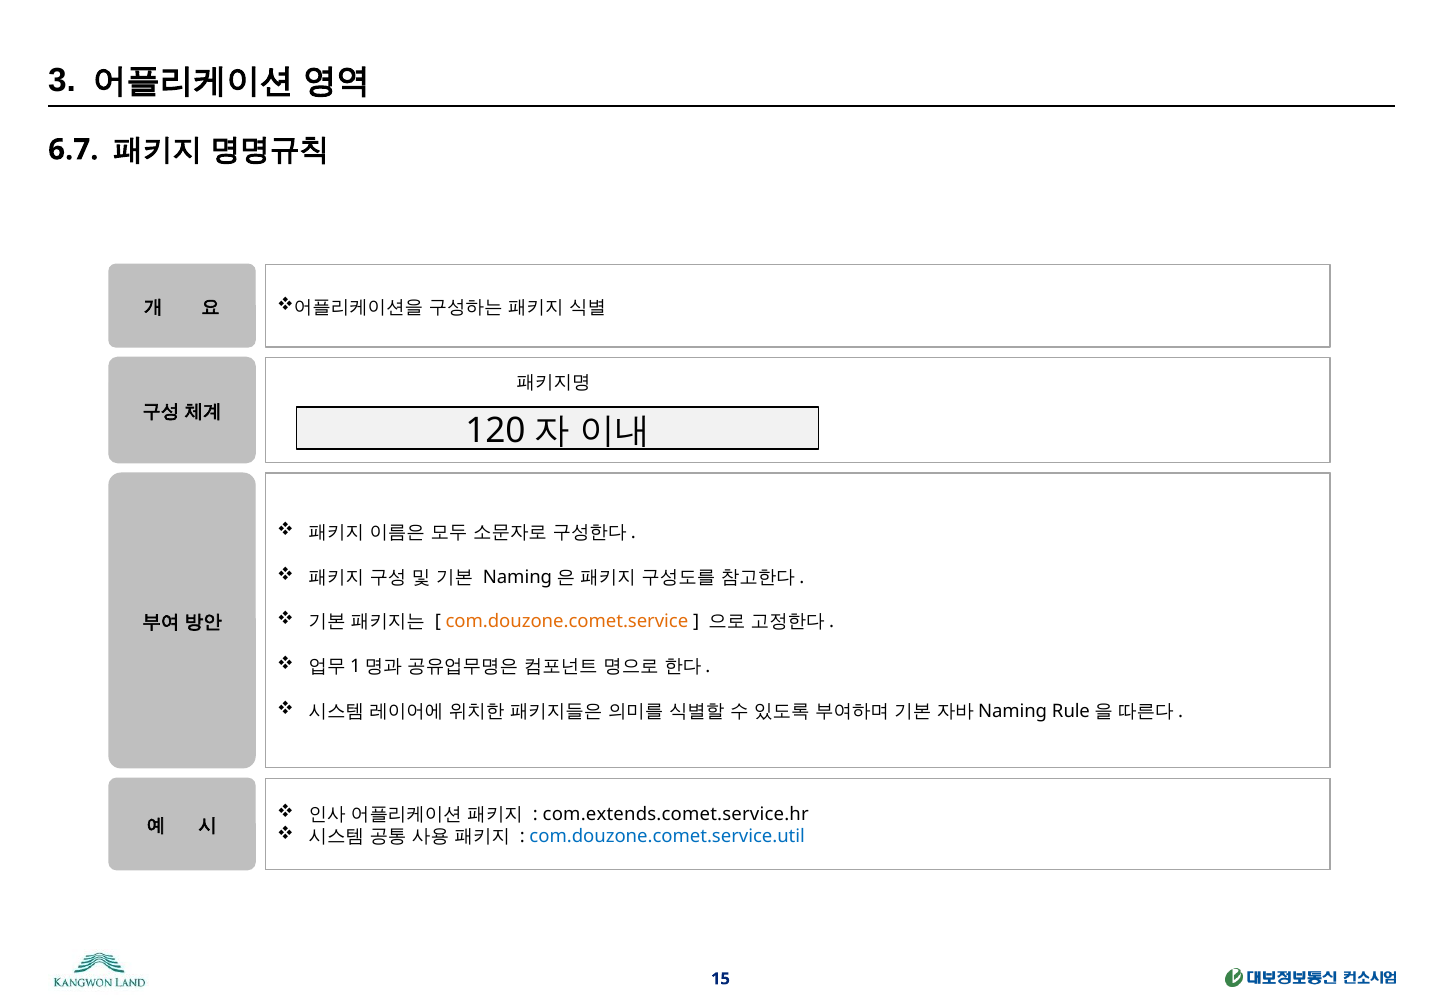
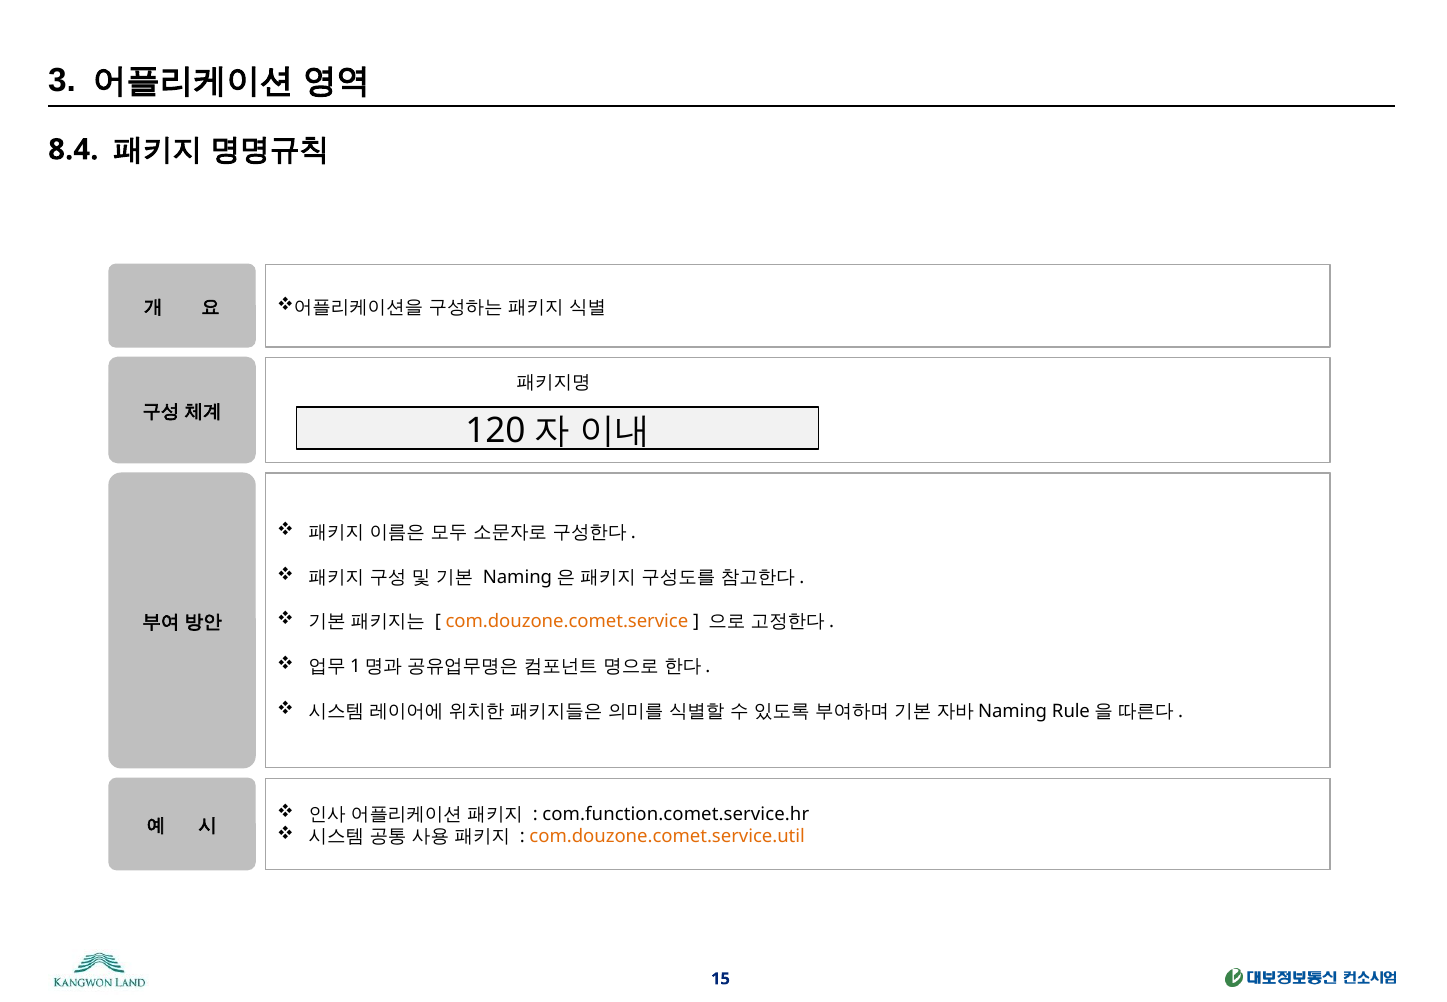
6.7: 6.7 -> 8.4 (73, 150)
com.extends.comet.service.hr: com.extends.comet.service.hr -> com.function.comet.service.hr (676, 814)
com.douzone.comet.service.util colour: blue -> orange (667, 836)
